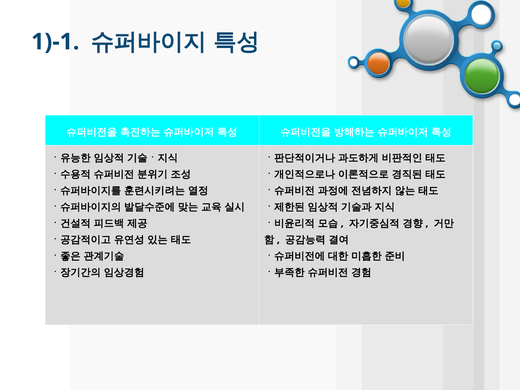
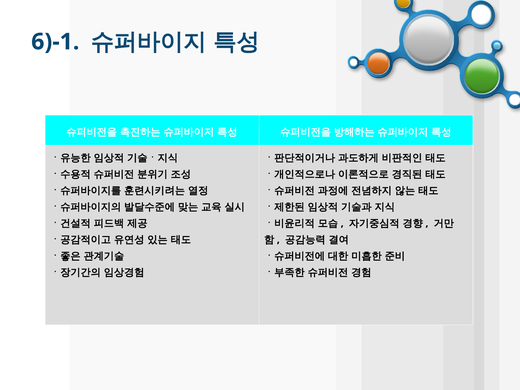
1)-1: 1)-1 -> 6)-1 (55, 42)
